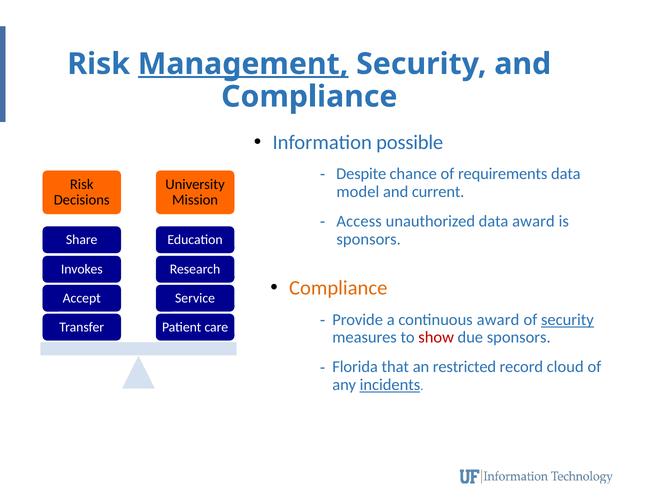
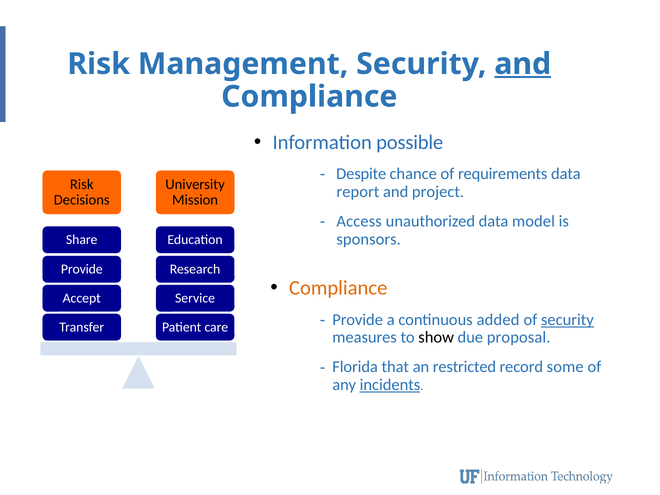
Management underline: present -> none (243, 64)
and underline: none -> present (523, 64)
model: model -> report (358, 192)
current: current -> project (438, 192)
data award: award -> model (533, 221)
Invokes: Invokes -> Provide (82, 269)
continuous award: award -> added (498, 320)
show colour: red -> black (436, 338)
due sponsors: sponsors -> proposal (519, 338)
cloud: cloud -> some (565, 367)
